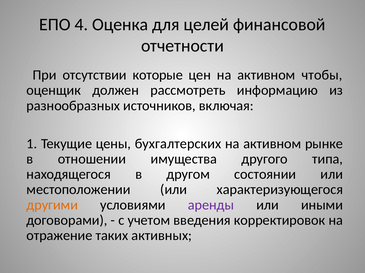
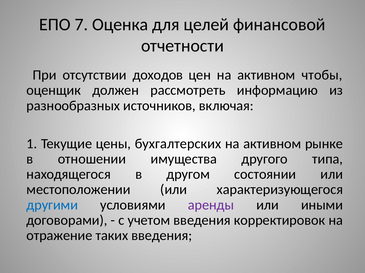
4: 4 -> 7 (81, 25)
которые: которые -> доходов (158, 75)
другими colour: orange -> blue (52, 205)
таких активных: активных -> введения (162, 236)
